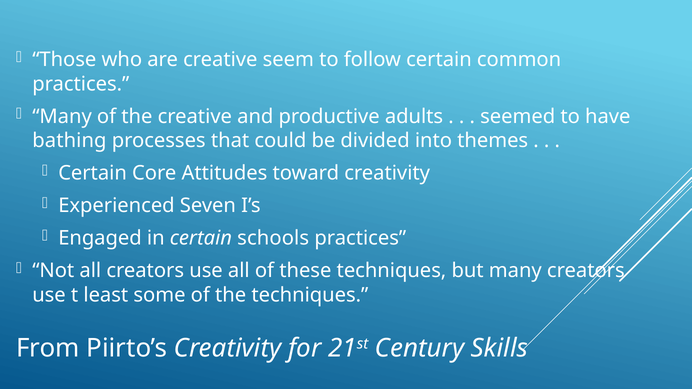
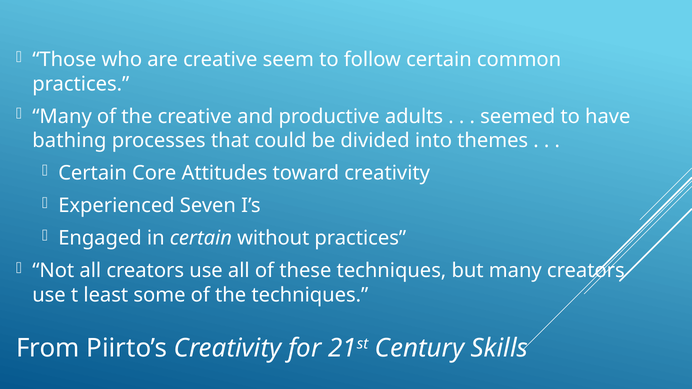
schools: schools -> without (273, 238)
